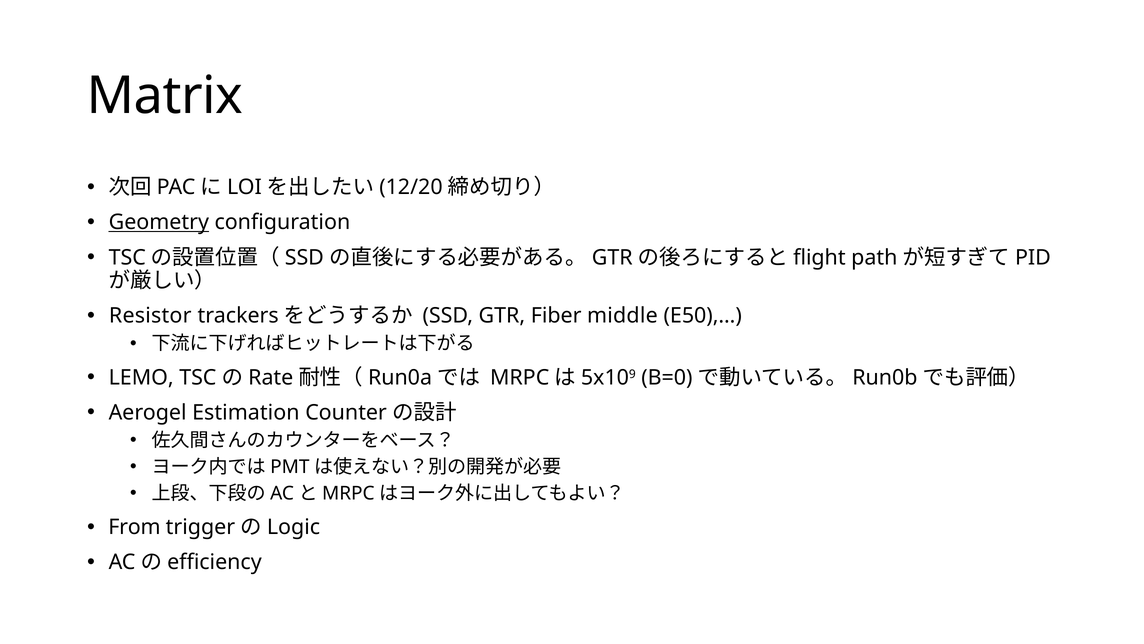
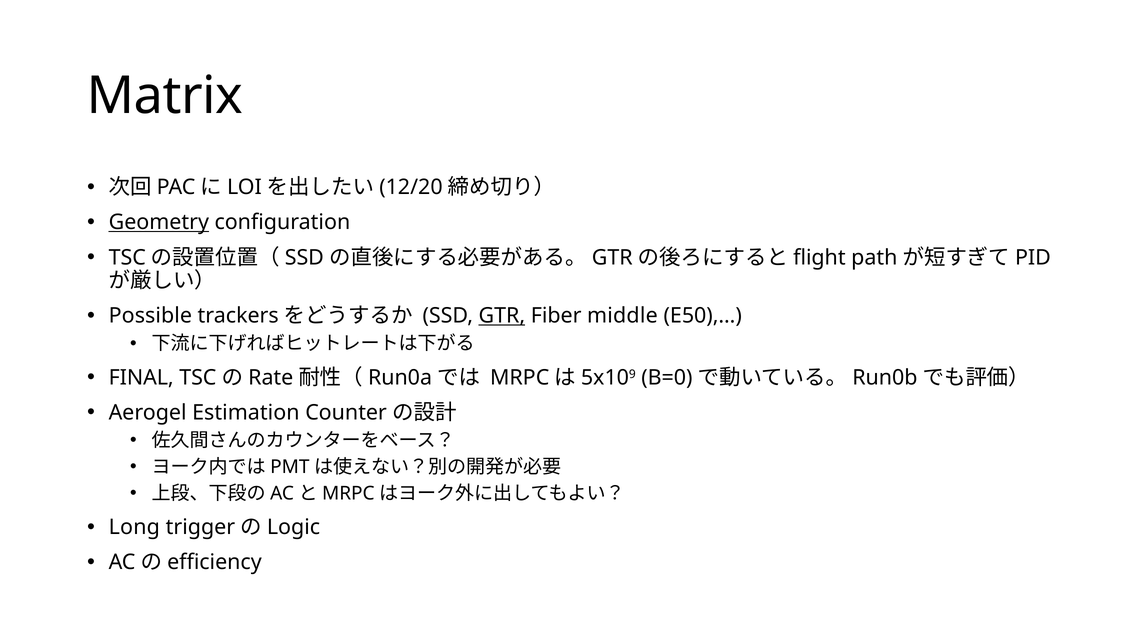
Resistor: Resistor -> Possible (150, 316)
GTR underline: none -> present (502, 316)
LEMO: LEMO -> FINAL (141, 377)
From: From -> Long (134, 527)
